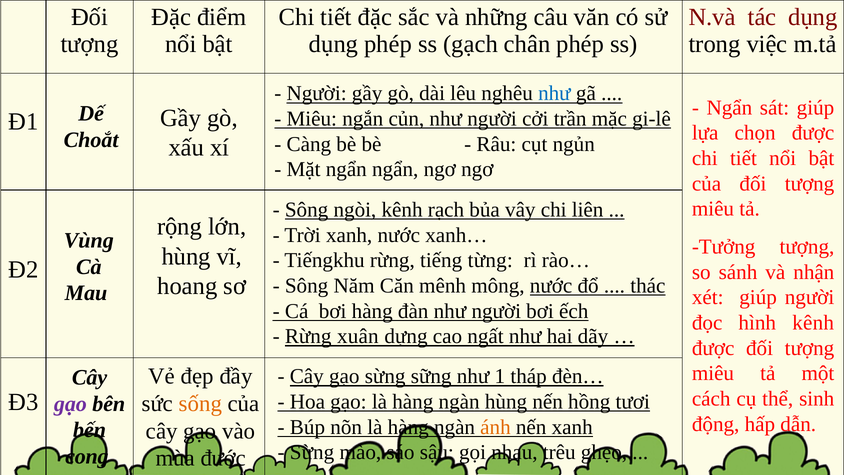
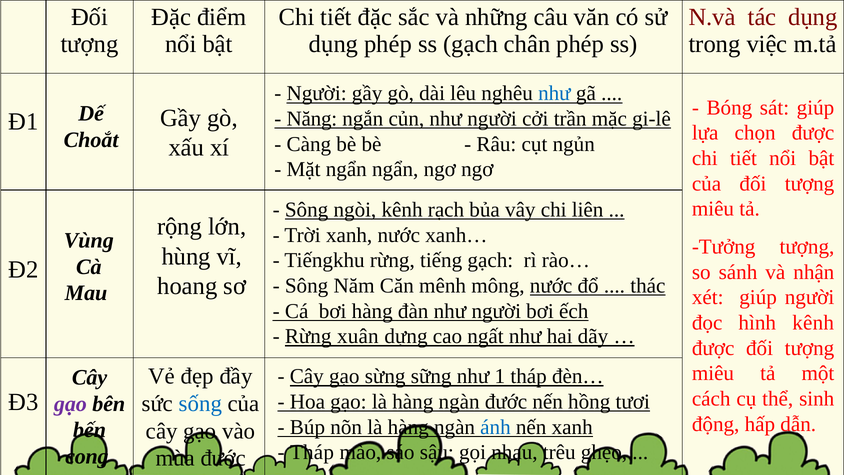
Ngẩn: Ngẩn -> Bóng (729, 108)
Miêu: Miêu -> Năng (312, 119)
tiếng từng: từng -> gạch (490, 260)
ngàn hùng: hùng -> đước (506, 402)
sống colour: orange -> blue (200, 403)
ánh colour: orange -> blue (495, 427)
Sừng: Sừng -> Tháp (312, 452)
